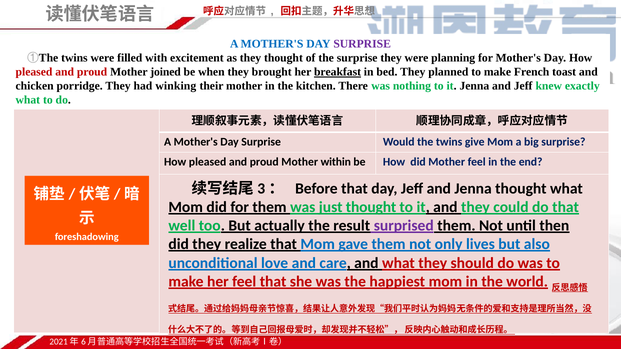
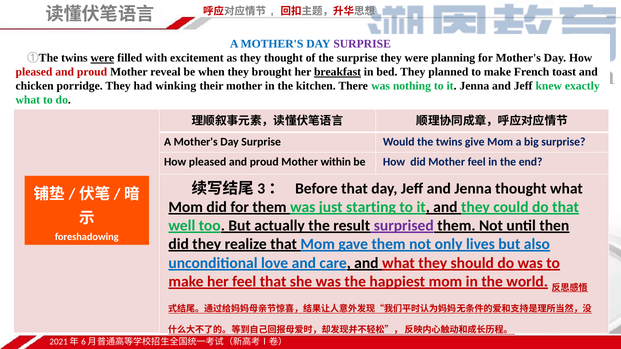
were underline: none -> present (102, 58)
joined: joined -> reveal (165, 72)
just thought: thought -> starting (371, 207)
